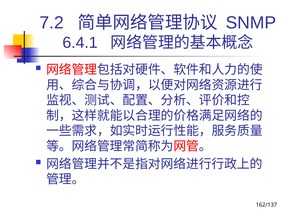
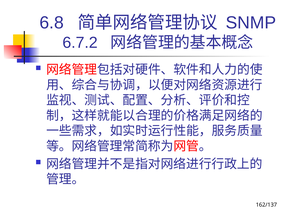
7.2: 7.2 -> 6.8 (52, 23)
6.4.1: 6.4.1 -> 6.7.2 (80, 43)
